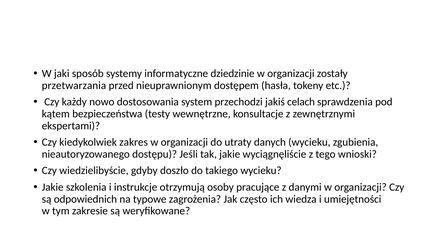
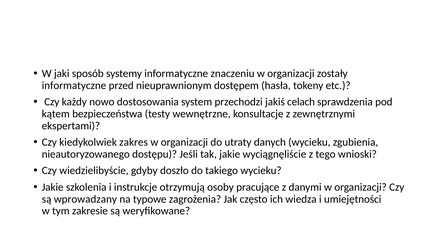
dziedzinie: dziedzinie -> znaczeniu (233, 73)
przetwarzania: przetwarzania -> informatyczne (74, 85)
odpowiednich: odpowiednich -> wprowadzany (85, 199)
